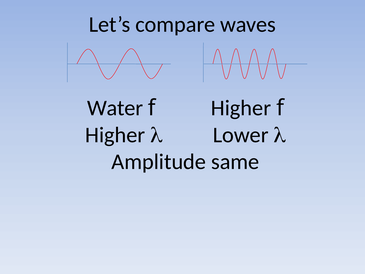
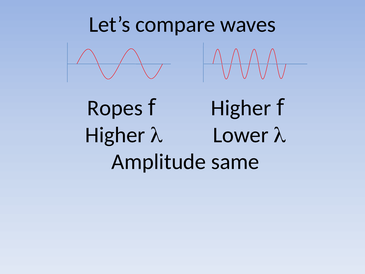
Water: Water -> Ropes (115, 108)
